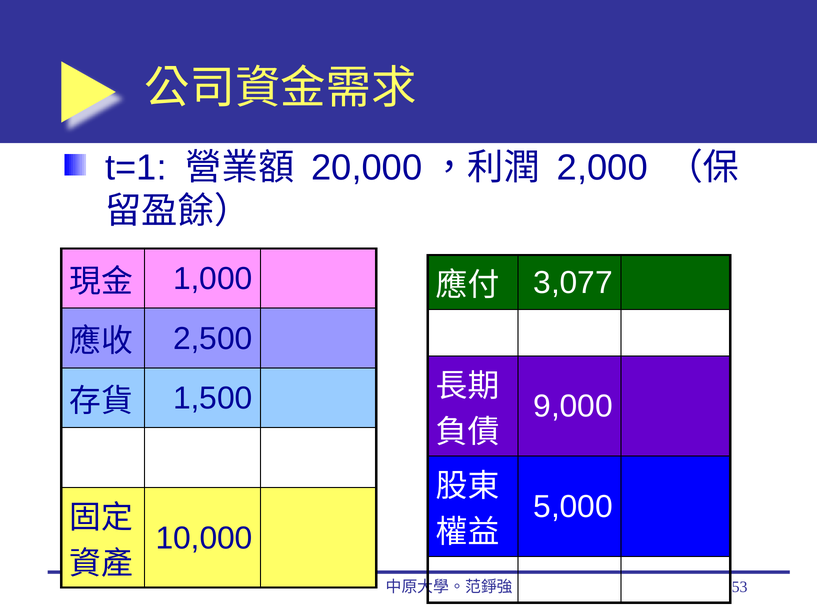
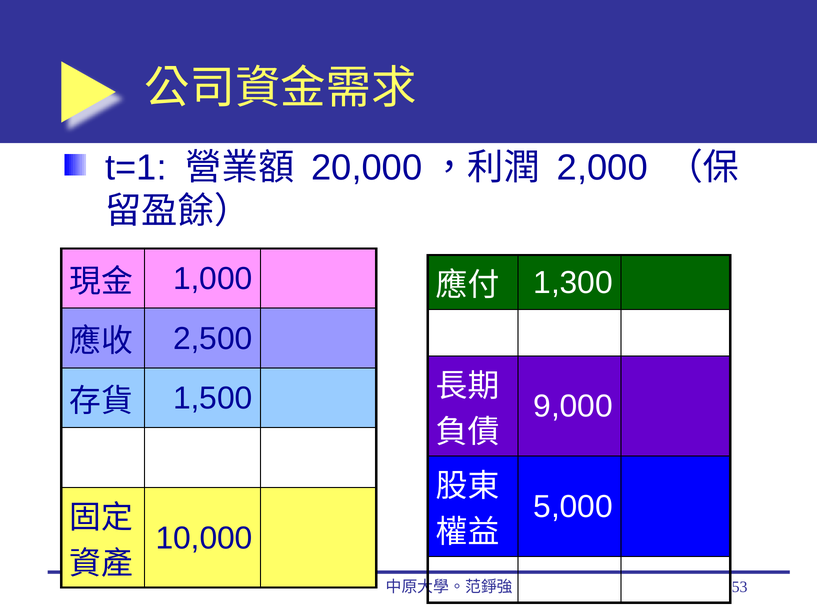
3,077: 3,077 -> 1,300 (573, 283)
